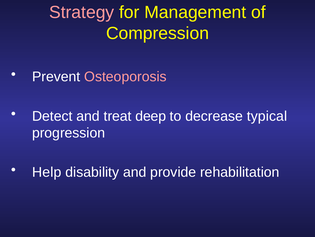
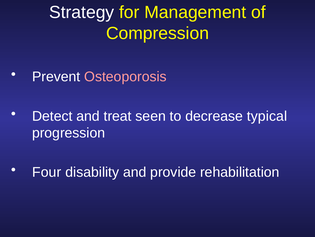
Strategy colour: pink -> white (82, 12)
deep: deep -> seen (151, 116)
Help: Help -> Four (47, 172)
